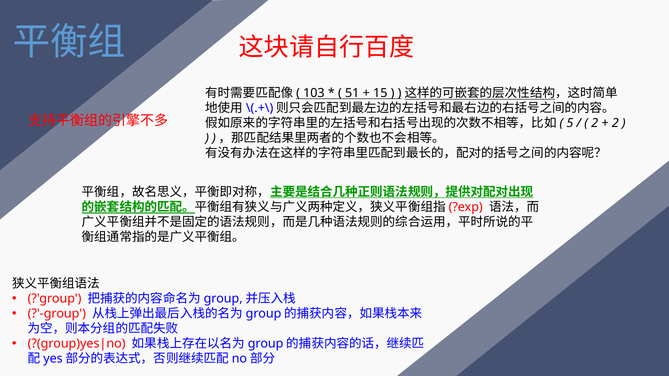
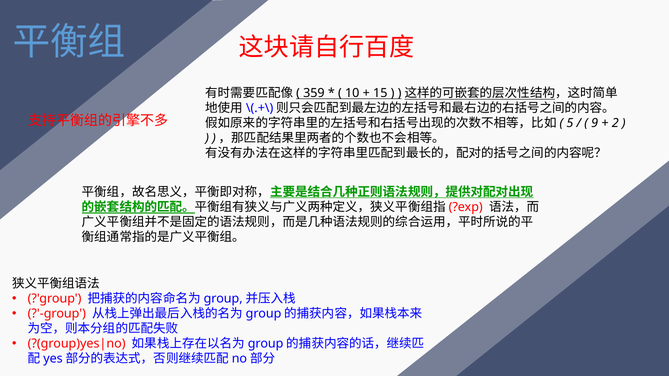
103: 103 -> 359 (314, 93)
51: 51 -> 10 (352, 93)
2: 2 -> 9 (595, 123)
